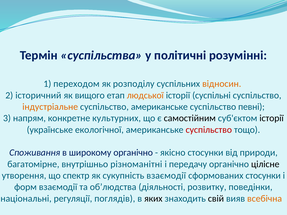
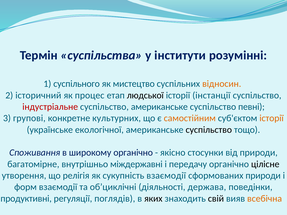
політичні: політичні -> інститути (180, 55)
переходом: переходом -> суспільного (77, 84)
розподілу: розподілу -> мистецтво (134, 84)
вищого: вищого -> процес (90, 95)
людської colour: orange -> black (145, 95)
суспільні: суспільні -> інстанції (211, 95)
індустріальне colour: orange -> red (50, 107)
напрям: напрям -> групові (29, 118)
самостійним colour: black -> orange (190, 118)
історії colour: black -> orange (272, 118)
суспільство colour: red -> black (209, 130)
різноманітні: різноманітні -> міждержавні (136, 164)
спектр: спектр -> релігія (76, 176)
сформованих стосунки: стосунки -> природи (263, 176)
об’людства: об’людства -> об’циклічні (113, 187)
розвитку: розвитку -> держава (207, 187)
національні: національні -> продуктивні (26, 199)
